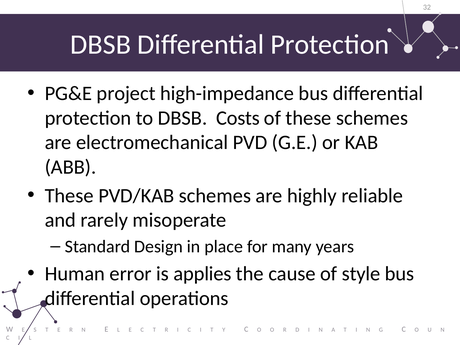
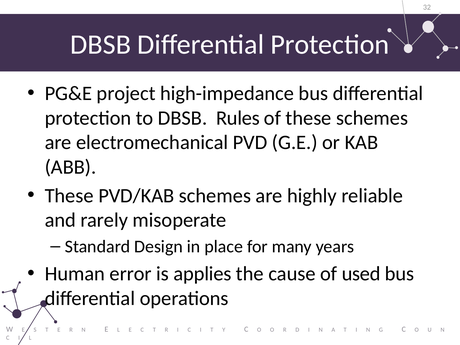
Costs: Costs -> Rules (238, 118)
style: style -> used (361, 274)
